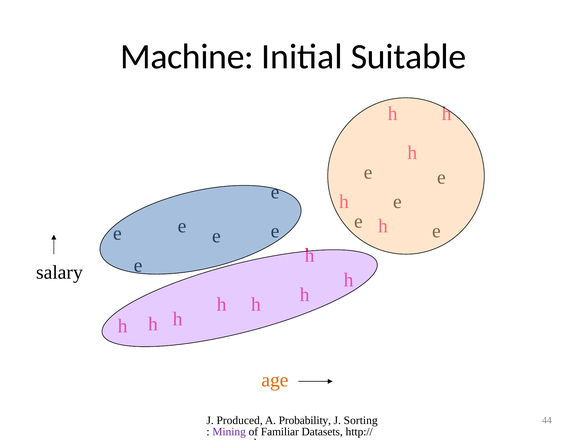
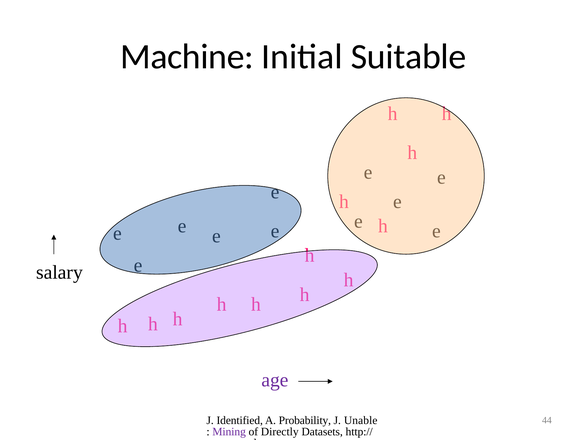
age colour: orange -> purple (275, 380)
Produced: Produced -> Identified (240, 421)
Sorting: Sorting -> Unable (361, 421)
Familiar: Familiar -> Directly (280, 432)
